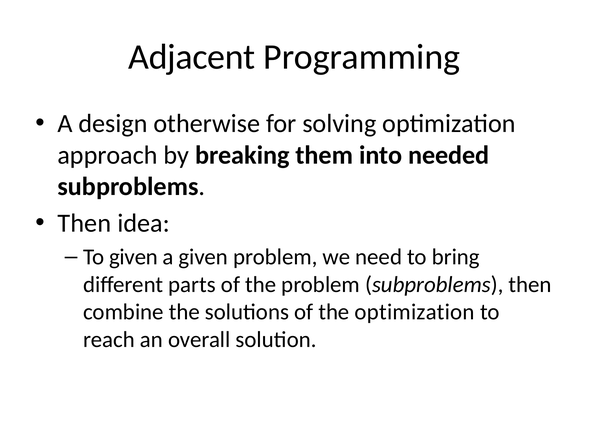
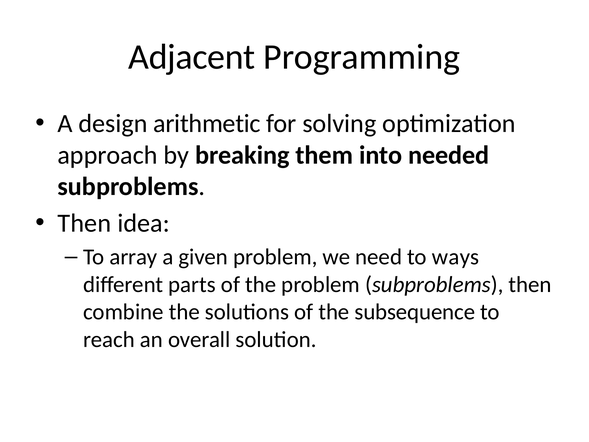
otherwise: otherwise -> arithmetic (207, 124)
To given: given -> array (133, 257)
bring: bring -> ways (456, 257)
the optimization: optimization -> subsequence (415, 312)
